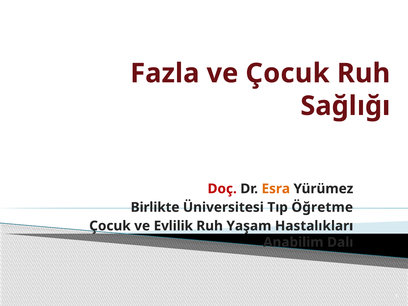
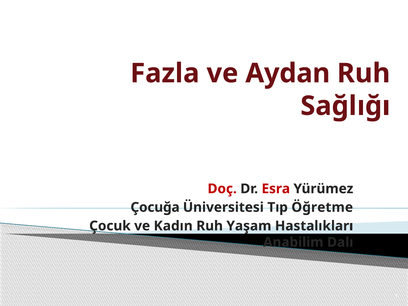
ve Çocuk: Çocuk -> Aydan (288, 73)
Esra colour: orange -> red (276, 189)
Birlikte: Birlikte -> Çocuğa (155, 207)
Evlilik: Evlilik -> Kadın (173, 226)
